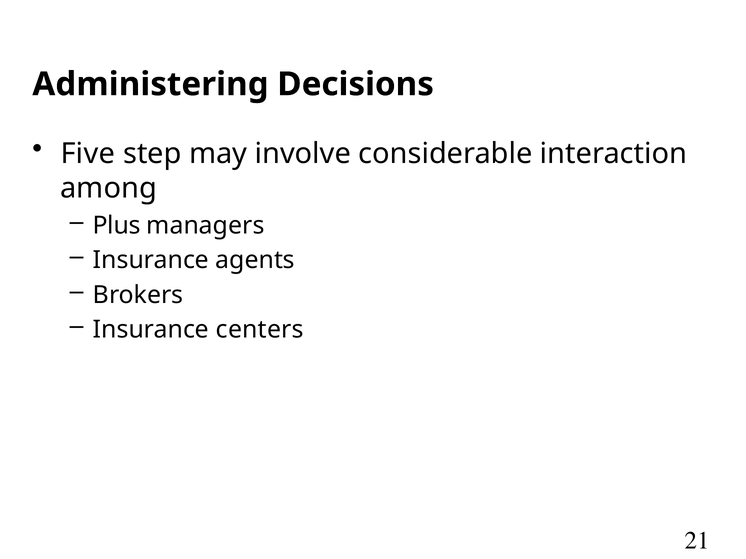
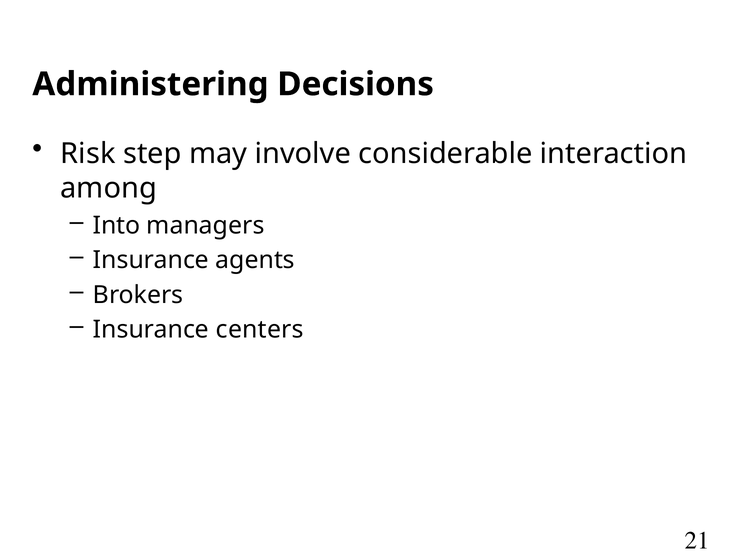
Five: Five -> Risk (88, 154)
Plus: Plus -> Into (117, 226)
